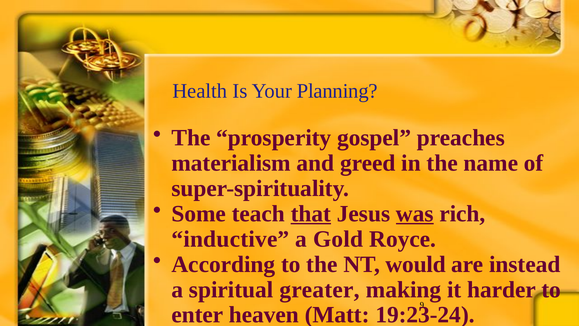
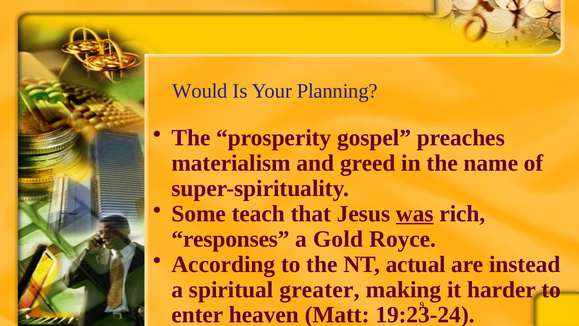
Health: Health -> Would (200, 91)
that underline: present -> none (311, 213)
inductive: inductive -> responses (231, 239)
would: would -> actual (416, 264)
